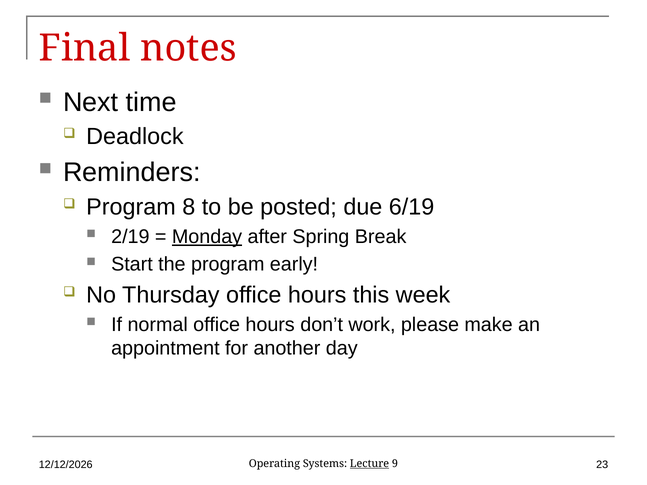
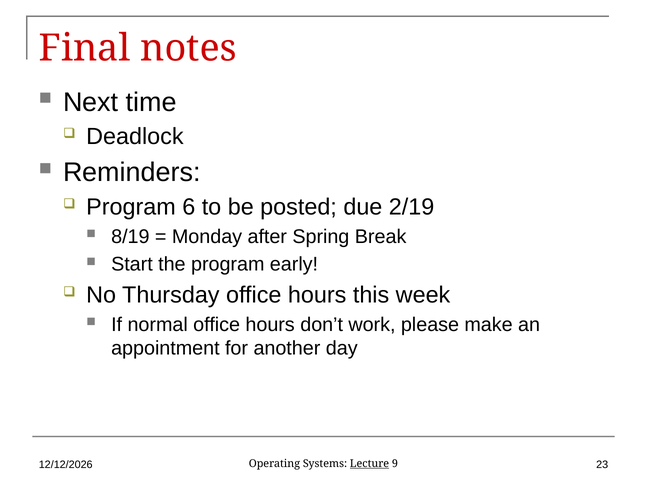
8: 8 -> 6 (189, 207)
6/19: 6/19 -> 2/19 (412, 207)
2/19: 2/19 -> 8/19 (130, 237)
Monday underline: present -> none (207, 237)
